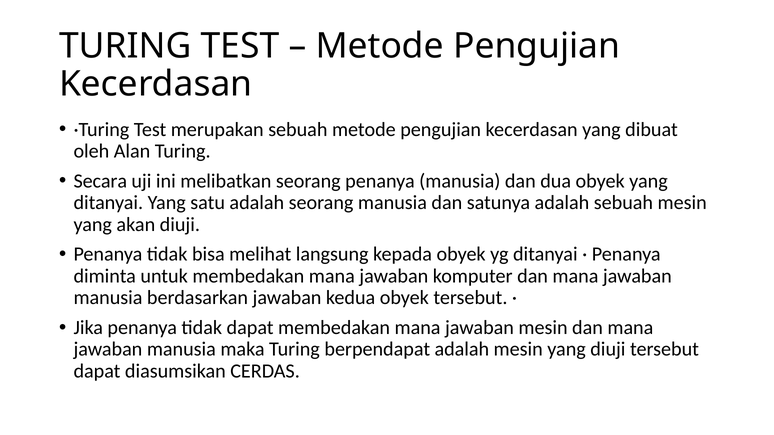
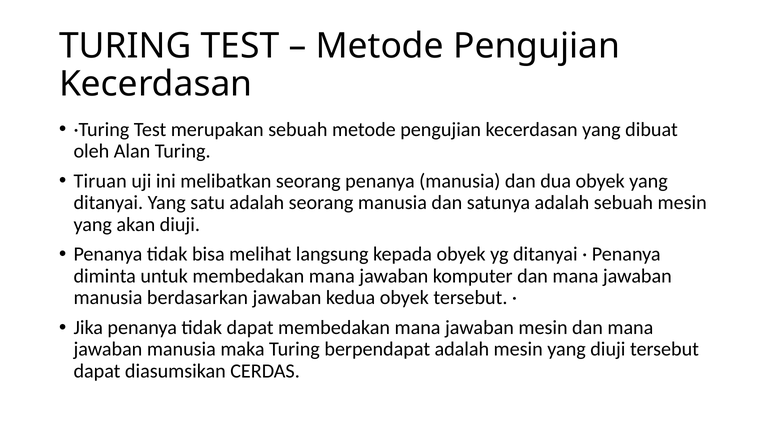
Secara: Secara -> Tiruan (100, 181)
